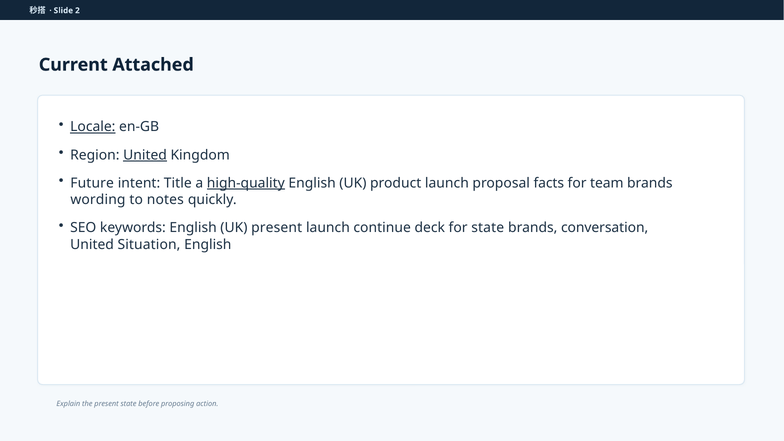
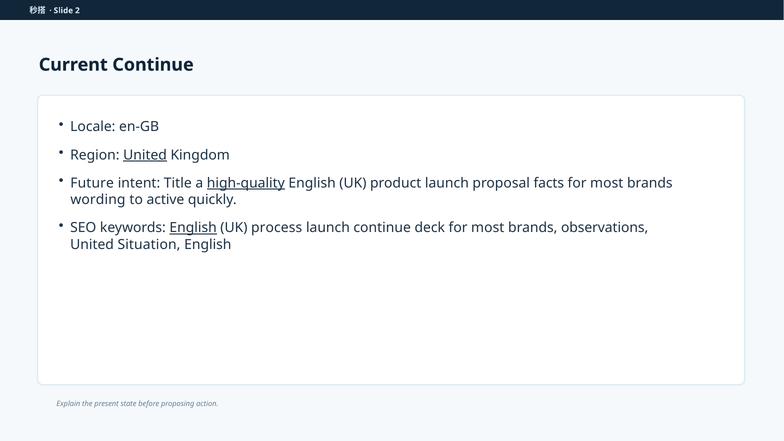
Current Attached: Attached -> Continue (153, 65)
Locale underline: present -> none (93, 127)
team: team -> most (607, 183)
notes: notes -> active (165, 200)
English underline: none -> present (193, 228)
UK present: present -> process (277, 228)
deck for state: state -> most (488, 228)
conversation: conversation -> observations (605, 228)
